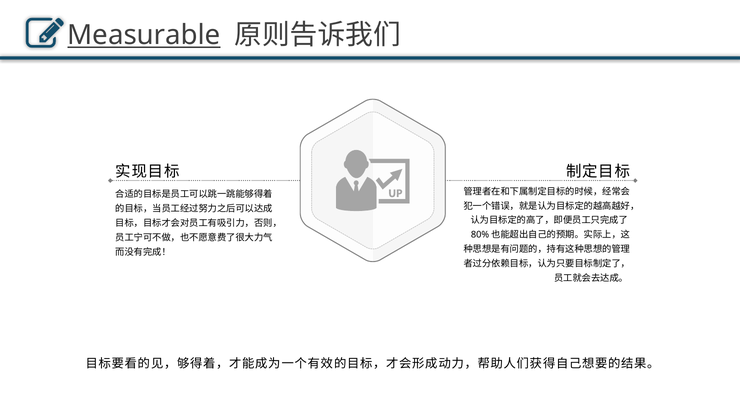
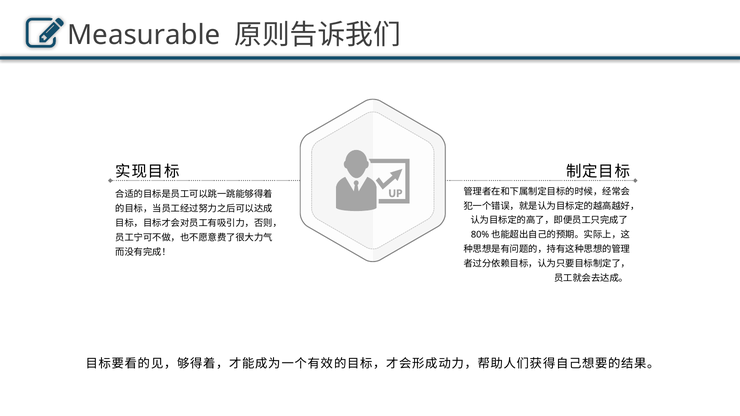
Measurable underline: present -> none (144, 35)
